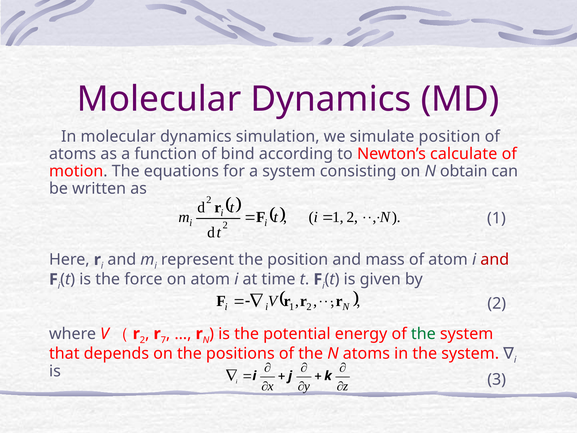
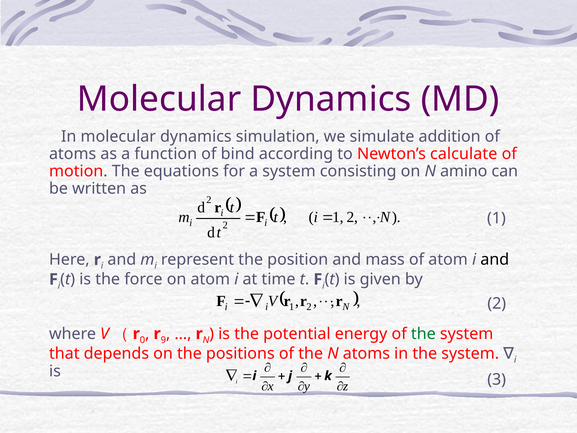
simulate position: position -> addition (450, 136)
obtain: obtain -> amino (464, 171)
and colour: red -> black (495, 260)
2: 2 -> 0 (142, 340)
7: 7 -> 9 (163, 340)
